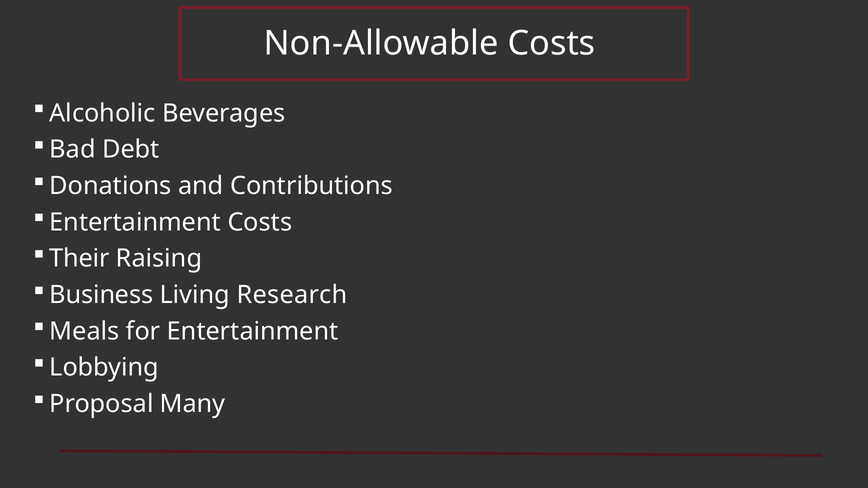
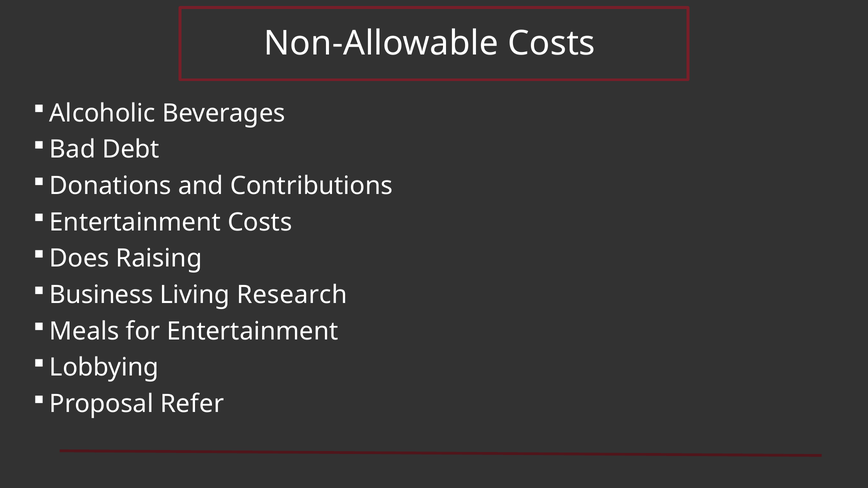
Their: Their -> Does (79, 259)
Many: Many -> Refer (192, 404)
